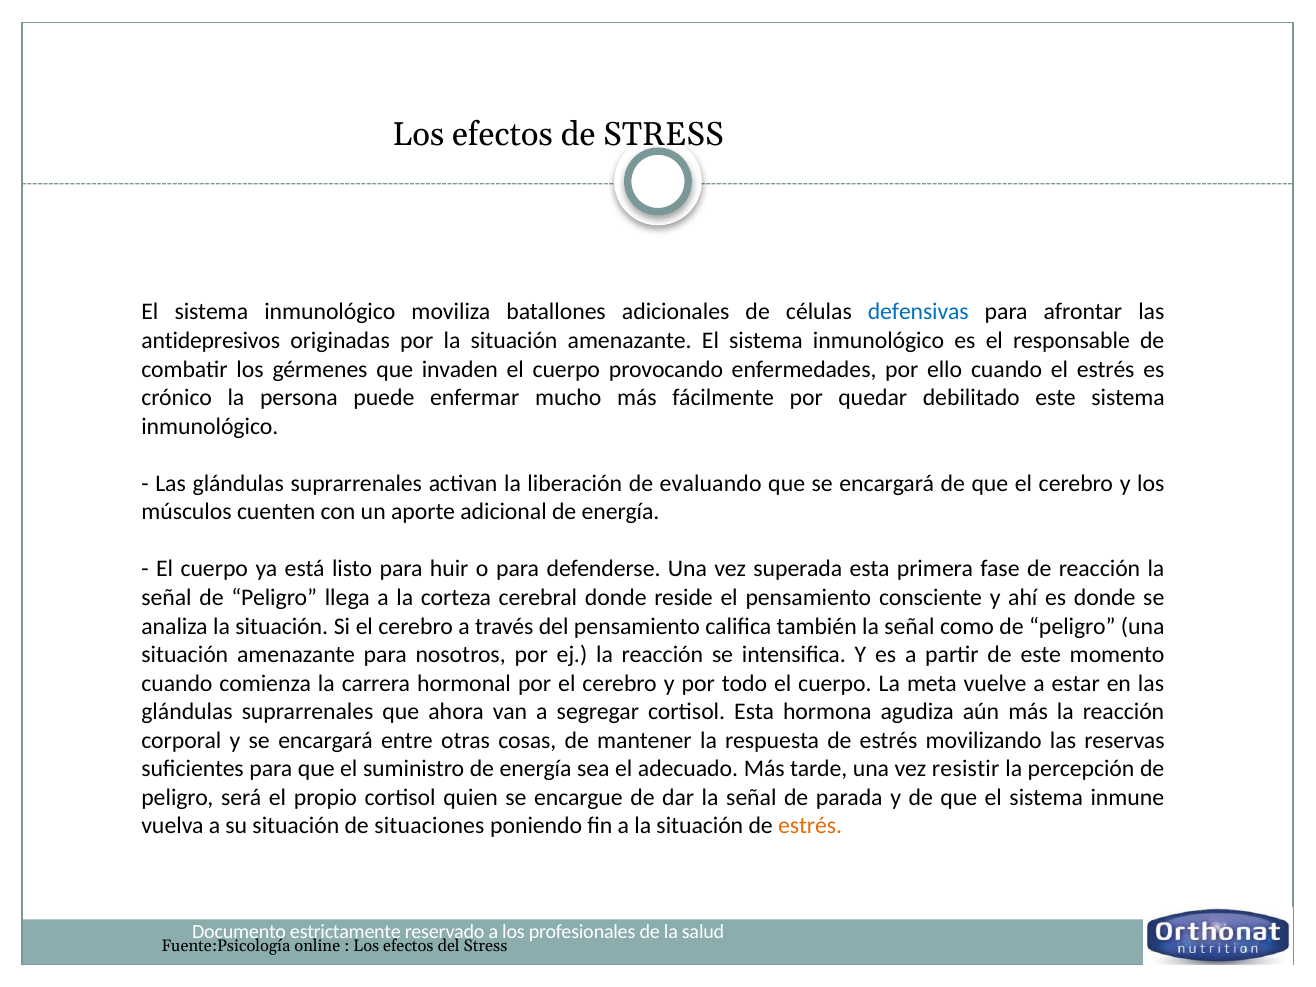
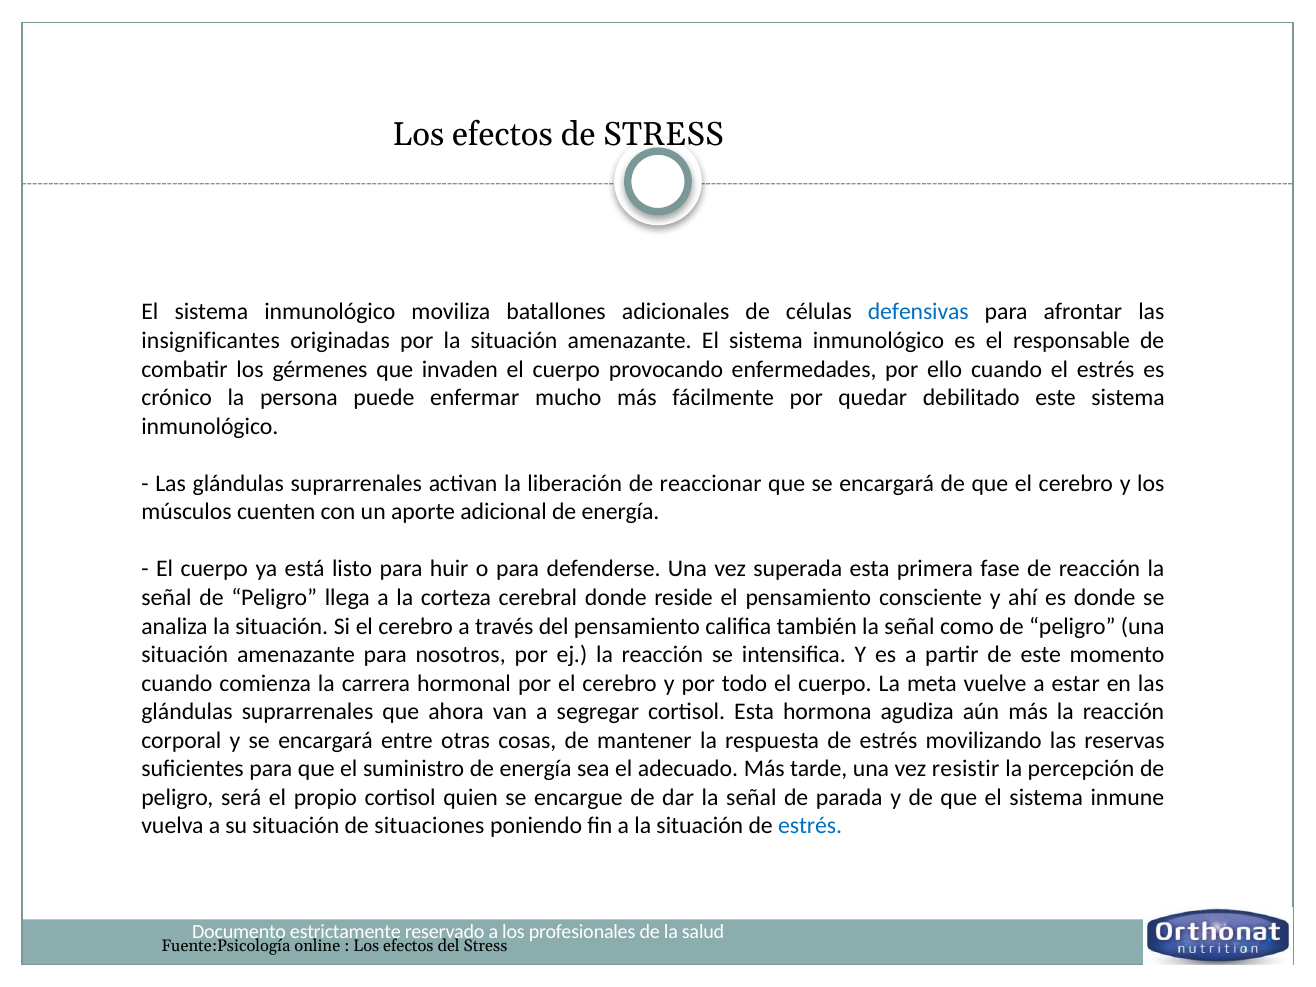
antidepresivos: antidepresivos -> insignificantes (211, 341)
evaluando: evaluando -> reaccionar (711, 483)
estrés colour: orange -> blue (810, 826)
